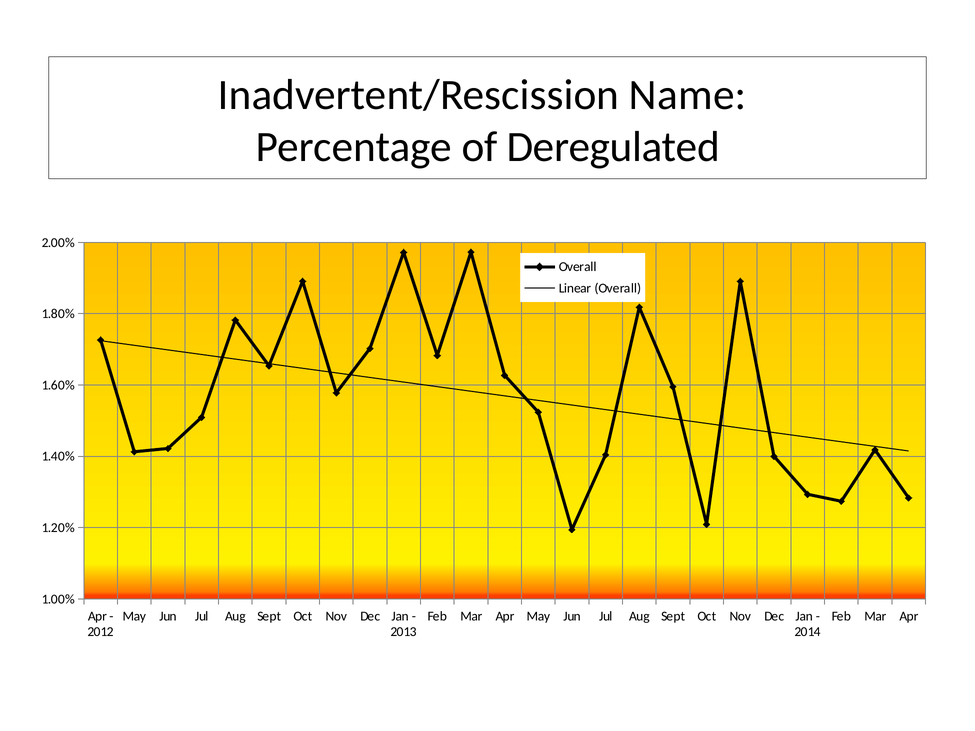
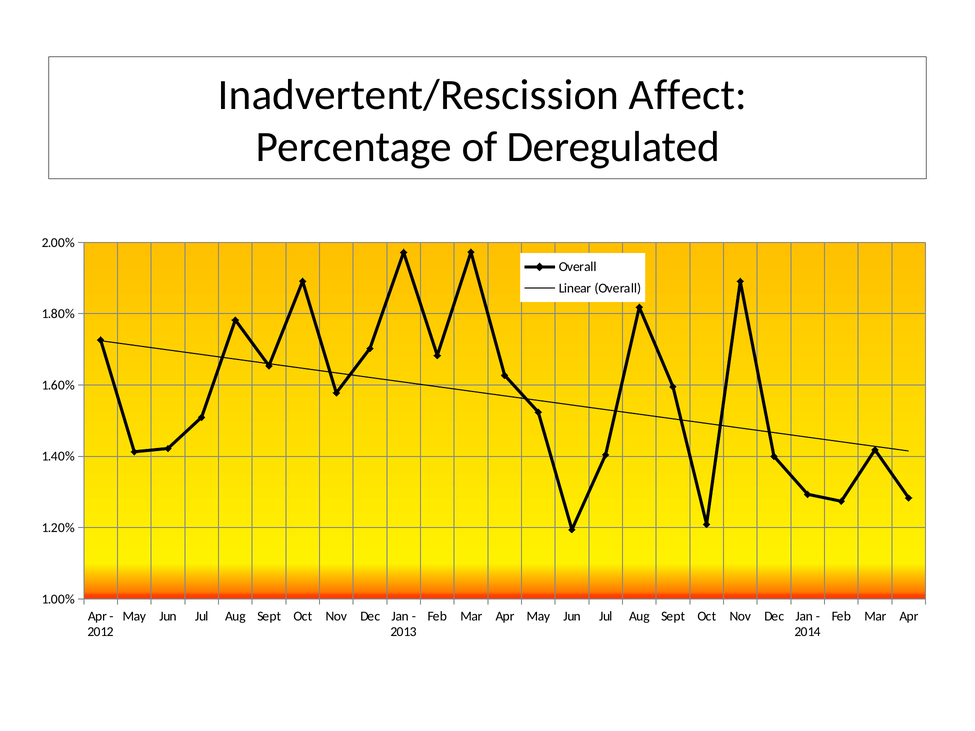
Name: Name -> Affect (688, 95)
